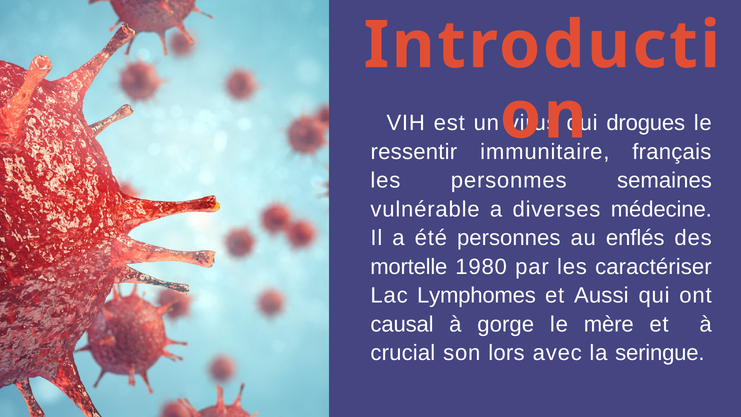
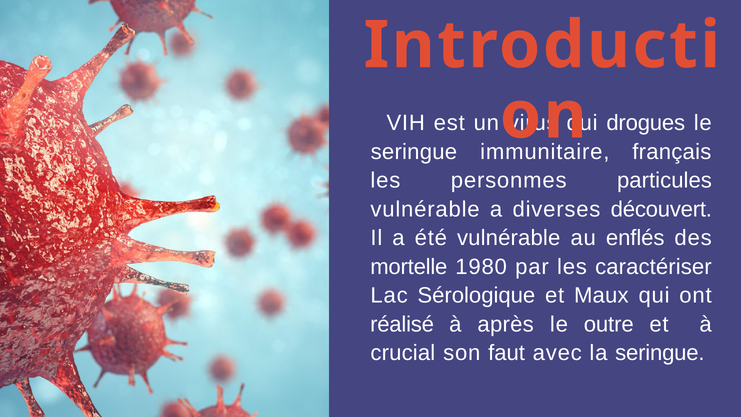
ressentir: ressentir -> seringue (414, 152)
semaines: semaines -> particules (664, 180)
médecine: médecine -> découvert (661, 209)
été personnes: personnes -> vulnérable (509, 238)
Lymphomes: Lymphomes -> Sérologique (476, 295)
Aussi: Aussi -> Maux (601, 295)
causal: causal -> réalisé (402, 324)
gorge: gorge -> après (506, 324)
mère: mère -> outre (609, 324)
lors: lors -> faut (507, 353)
